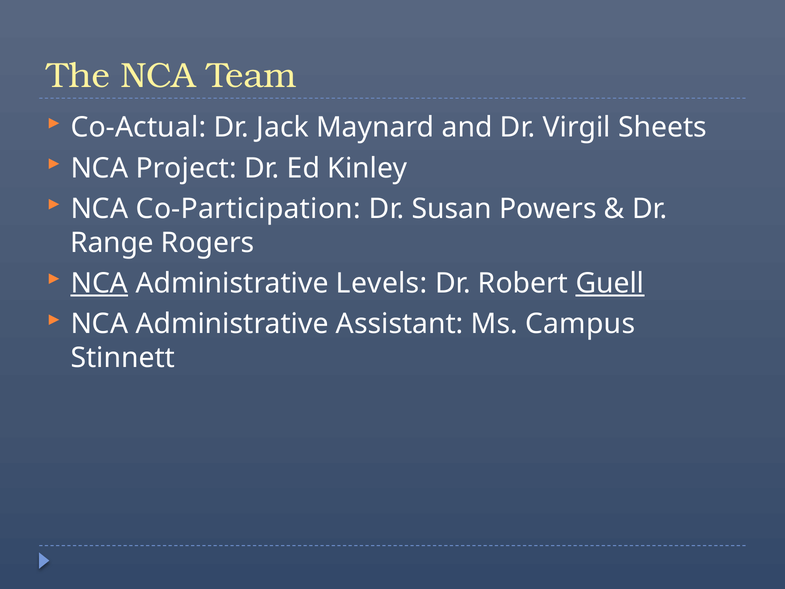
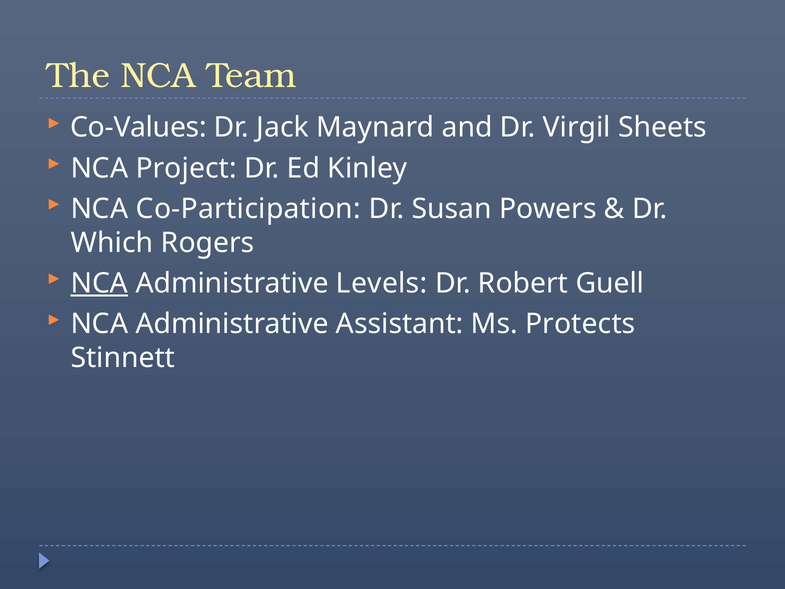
Co-Actual: Co-Actual -> Co-Values (139, 128)
Range: Range -> Which (112, 243)
Guell underline: present -> none (610, 283)
Campus: Campus -> Protects (580, 324)
